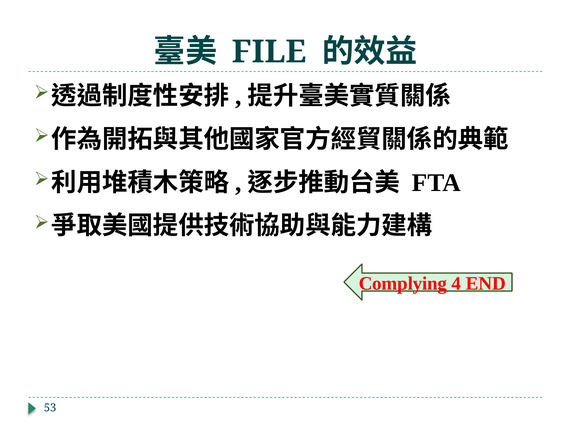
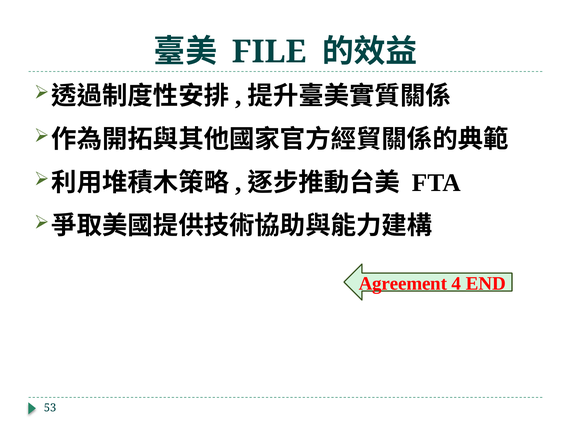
Complying: Complying -> Agreement (403, 283)
